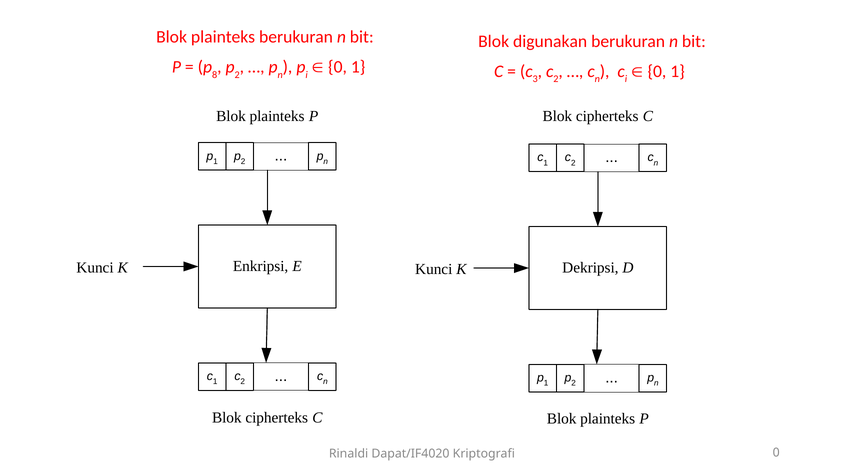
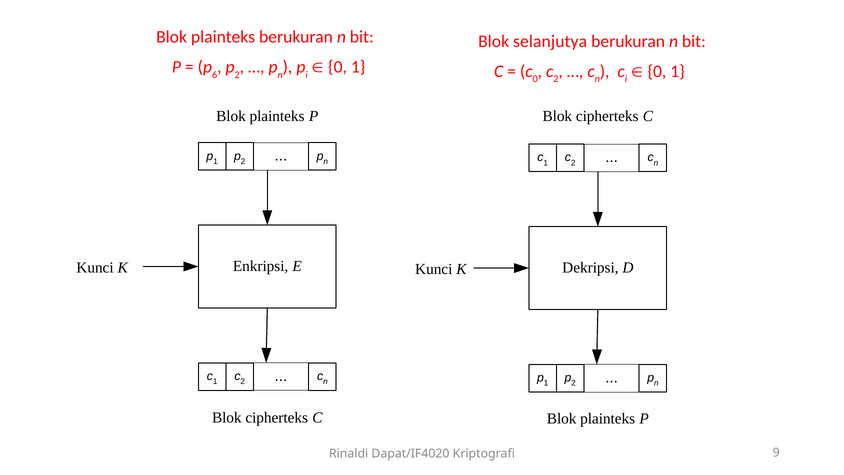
digunakan: digunakan -> selanjutya (550, 41)
8: 8 -> 6 (215, 75)
c 3: 3 -> 0 (535, 79)
Kriptografi 0: 0 -> 9 (776, 453)
